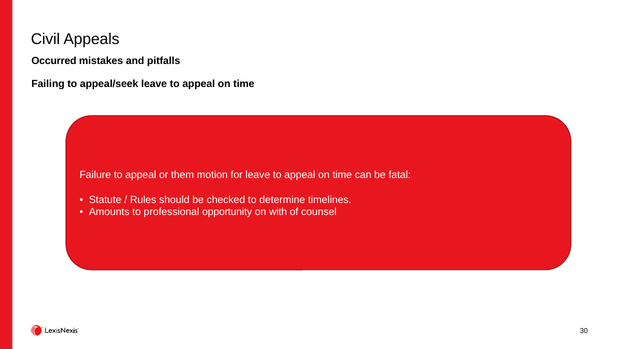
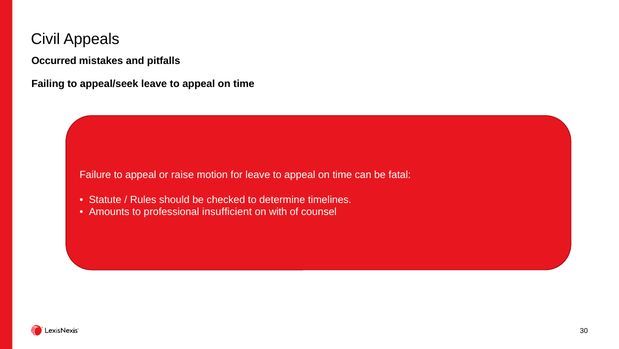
them: them -> raise (183, 175)
opportunity: opportunity -> insufficient (227, 212)
